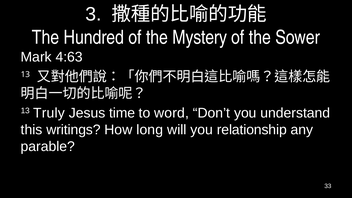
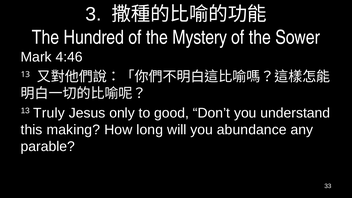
4:63: 4:63 -> 4:46 (69, 57)
time: time -> only (122, 113)
word: word -> good (172, 113)
writings: writings -> making (73, 130)
relationship: relationship -> abundance (252, 130)
